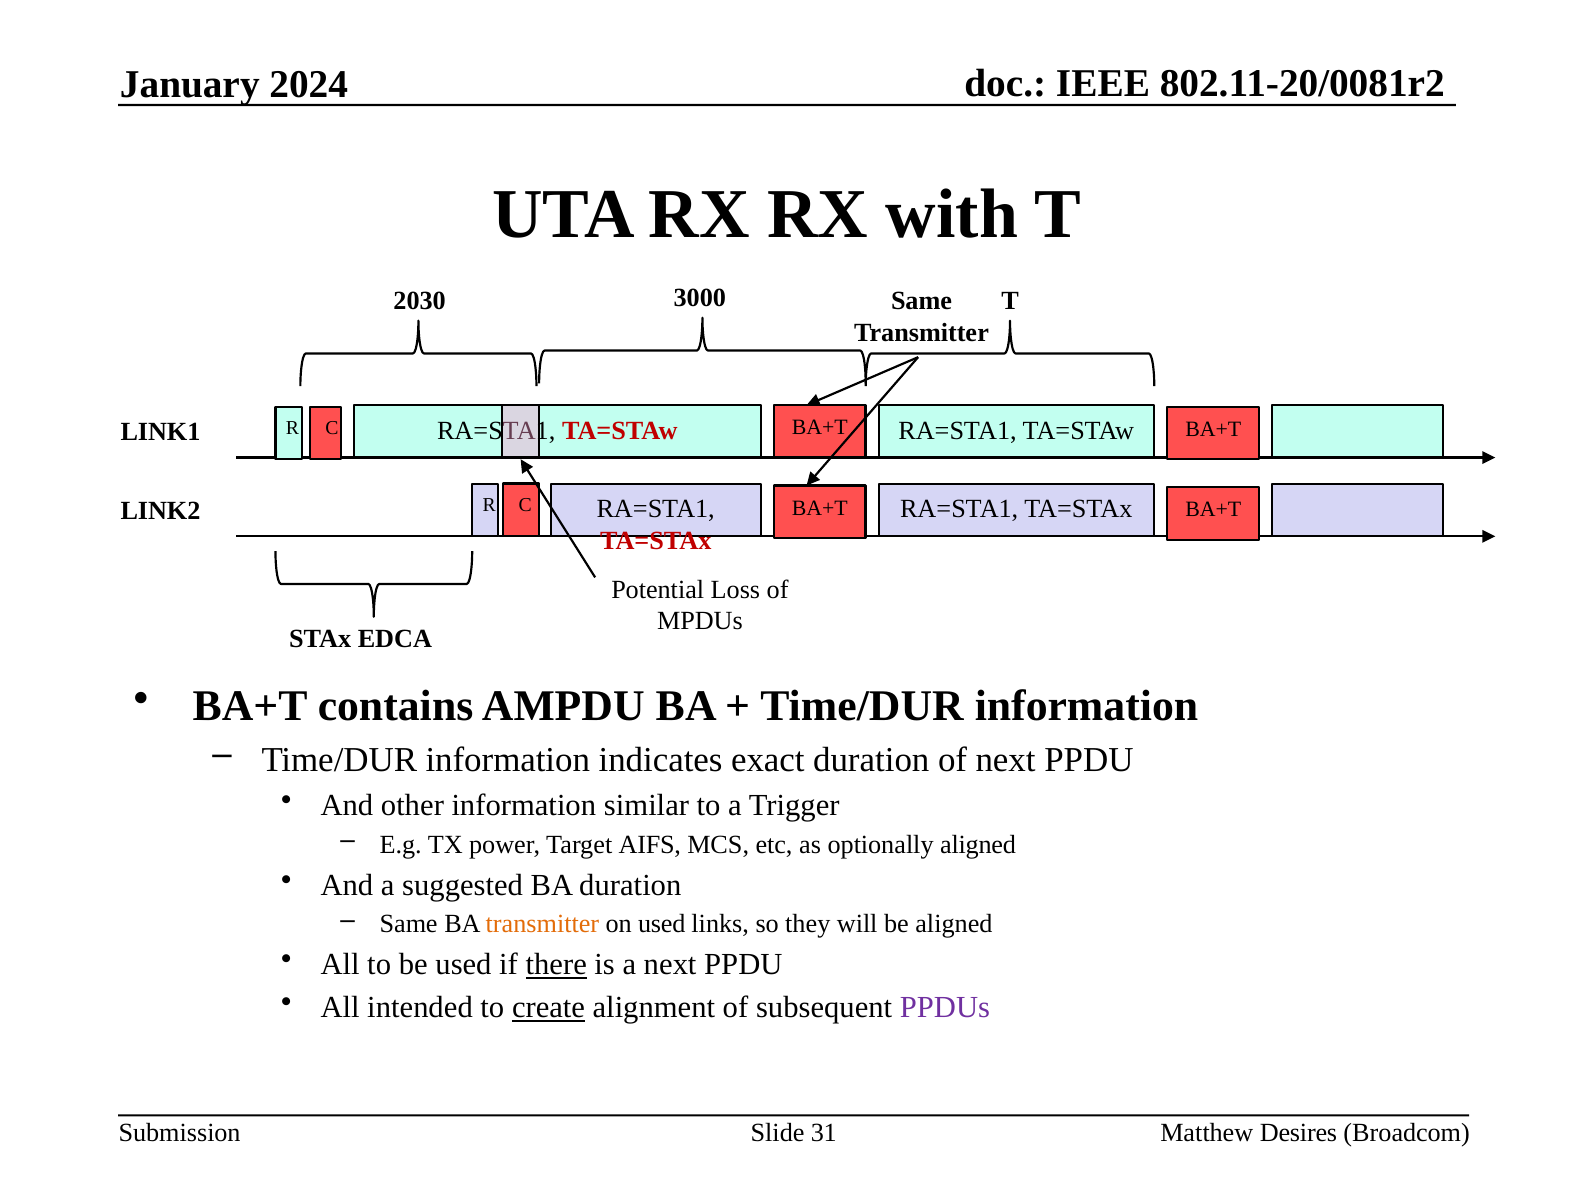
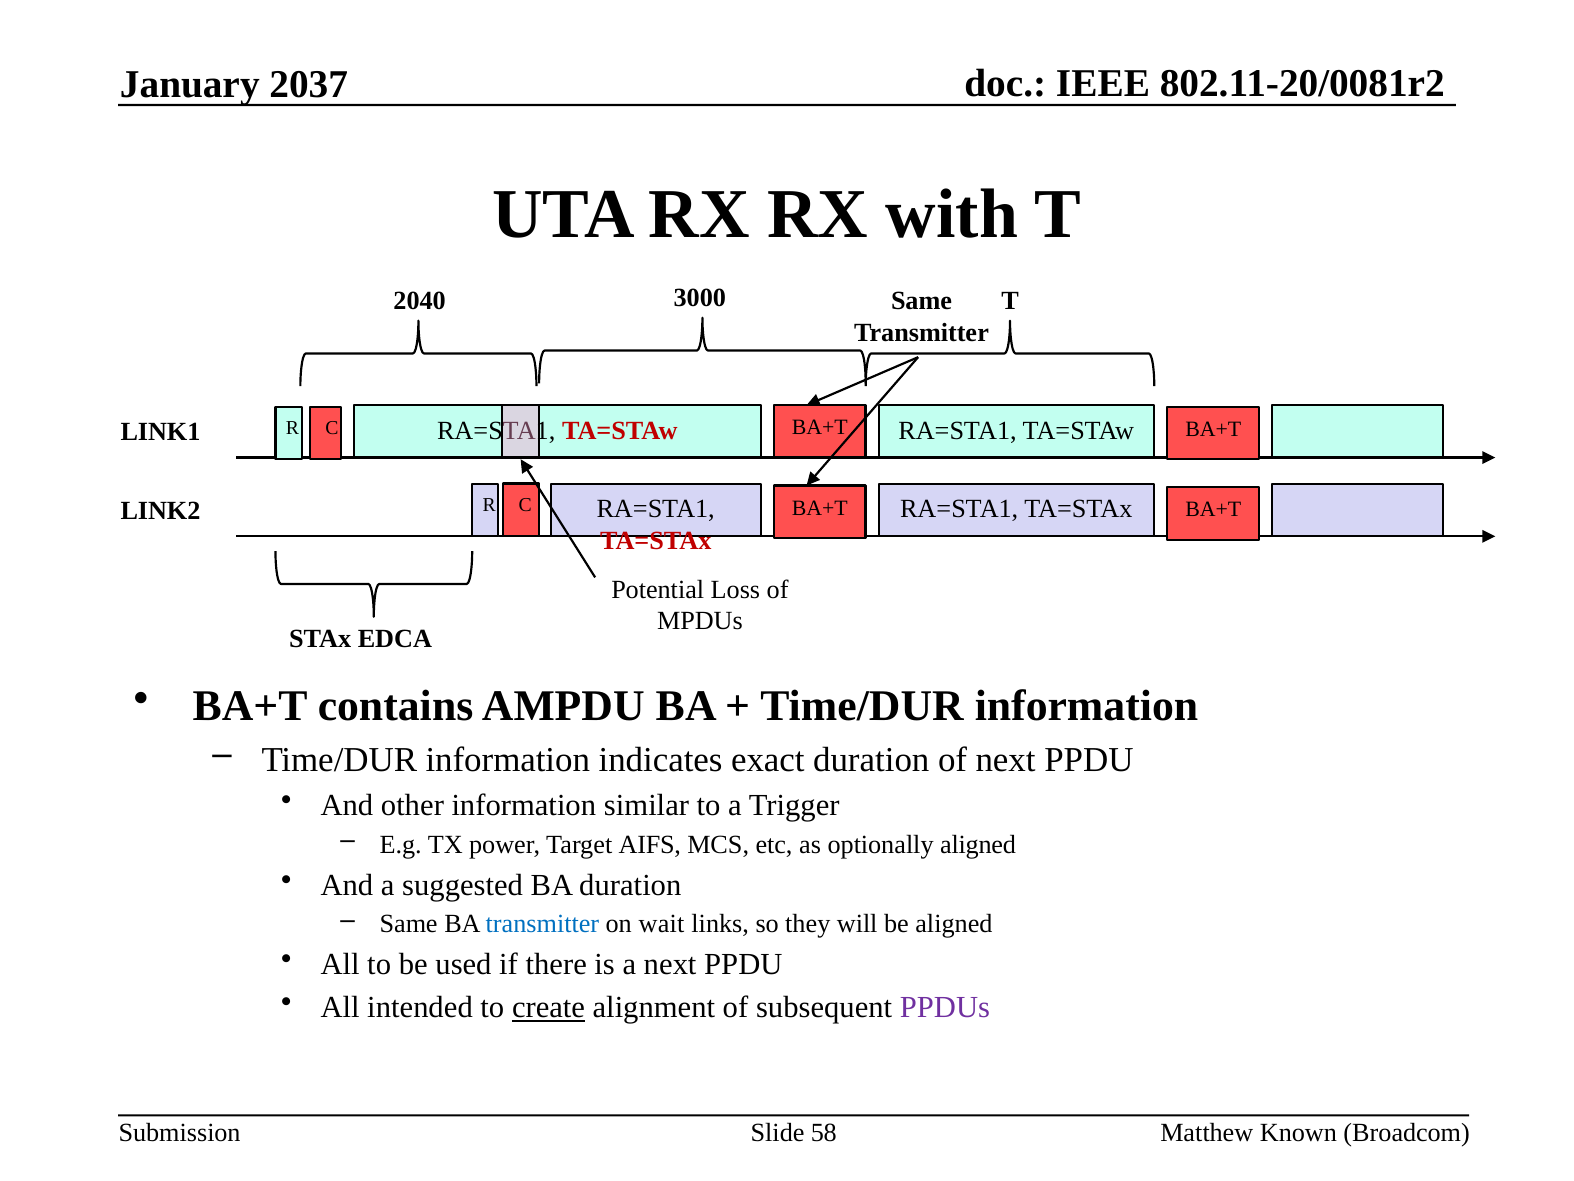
2024: 2024 -> 2037 (309, 84)
2030: 2030 -> 2040 (420, 301)
transmitter colour: orange -> blue (542, 924)
on used: used -> wait (661, 924)
there underline: present -> none (556, 964)
Desires: Desires -> Known (1298, 1132)
31: 31 -> 58 (824, 1132)
